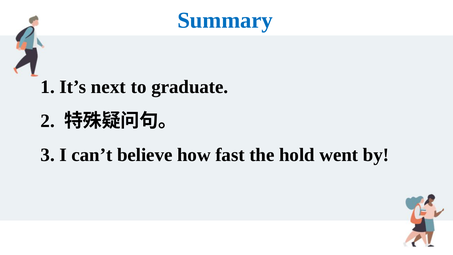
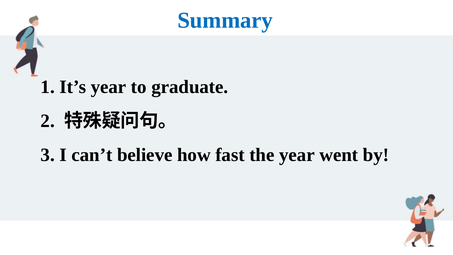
It’s next: next -> year (108, 87)
the hold: hold -> year (297, 155)
